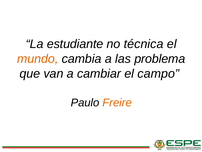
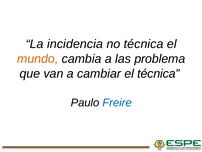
estudiante: estudiante -> incidencia (75, 44)
el campo: campo -> técnica (158, 73)
Freire colour: orange -> blue (117, 102)
